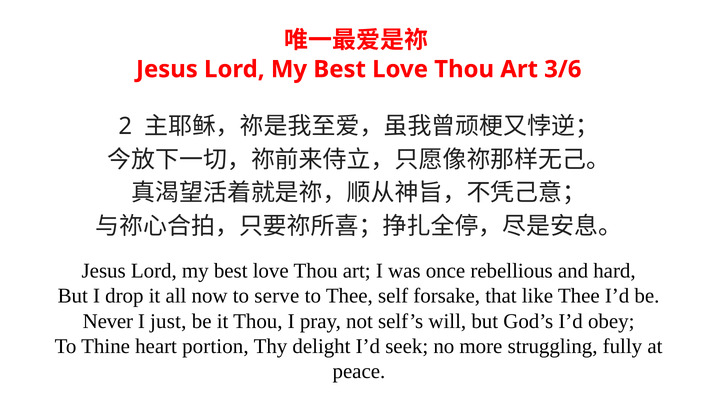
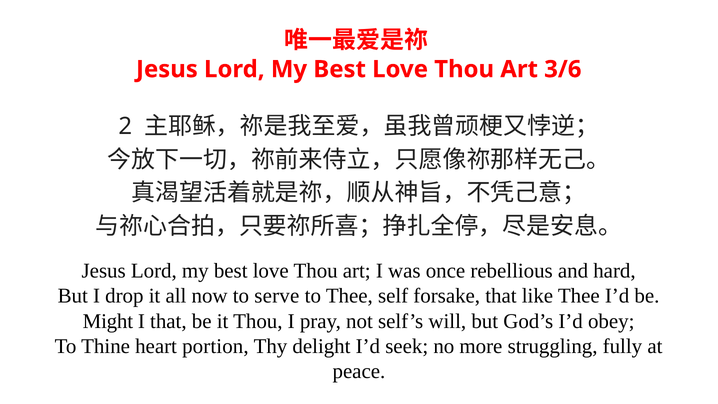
Never: Never -> Might (108, 321)
I just: just -> that (168, 321)
